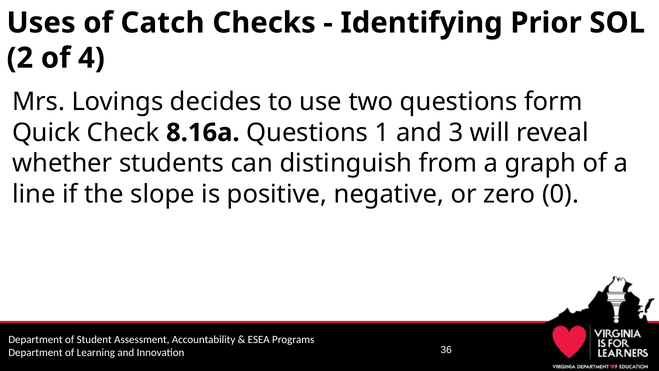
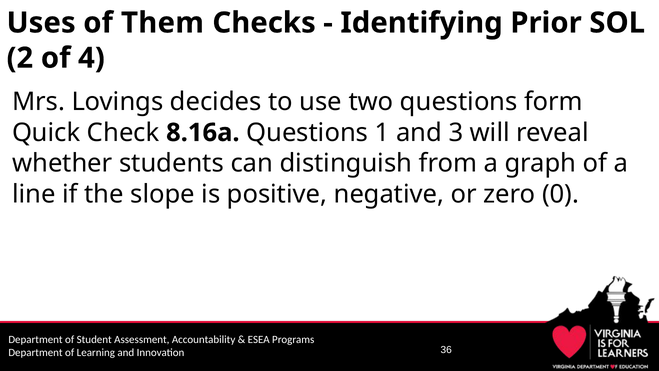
Catch: Catch -> Them (162, 23)
